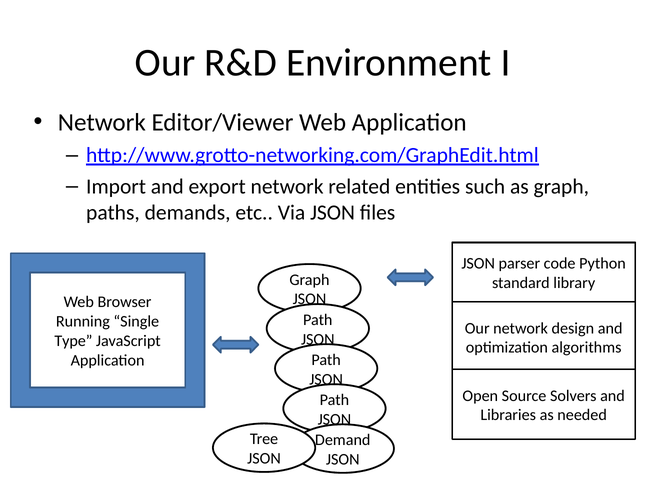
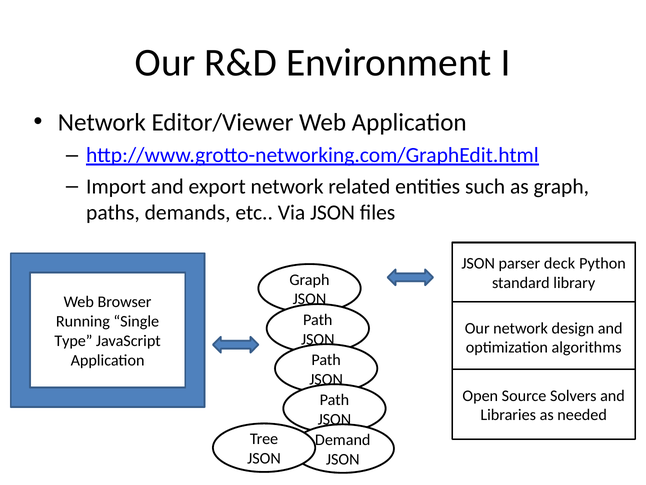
code: code -> deck (560, 263)
